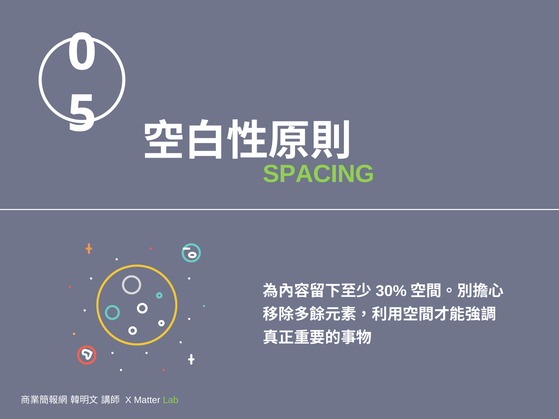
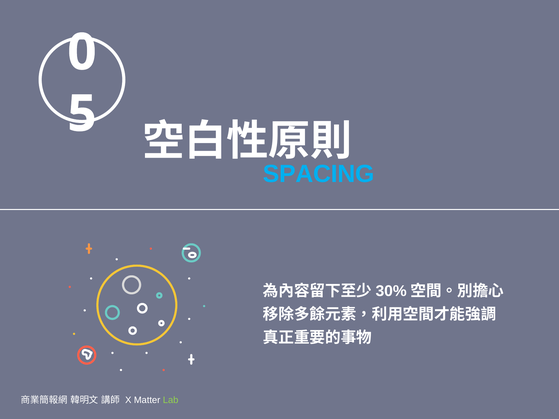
SPACING colour: light green -> light blue (319, 174)
